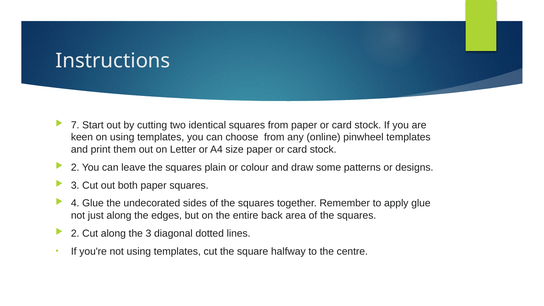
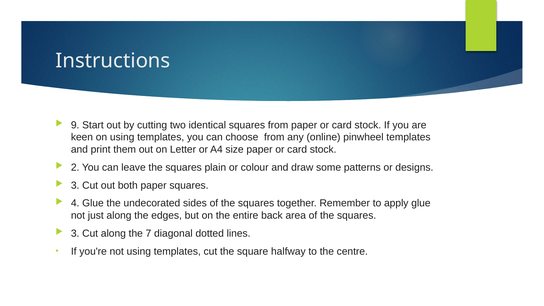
7: 7 -> 9 (75, 125)
2: 2 -> 3 (75, 233)
the 3: 3 -> 7 (148, 233)
